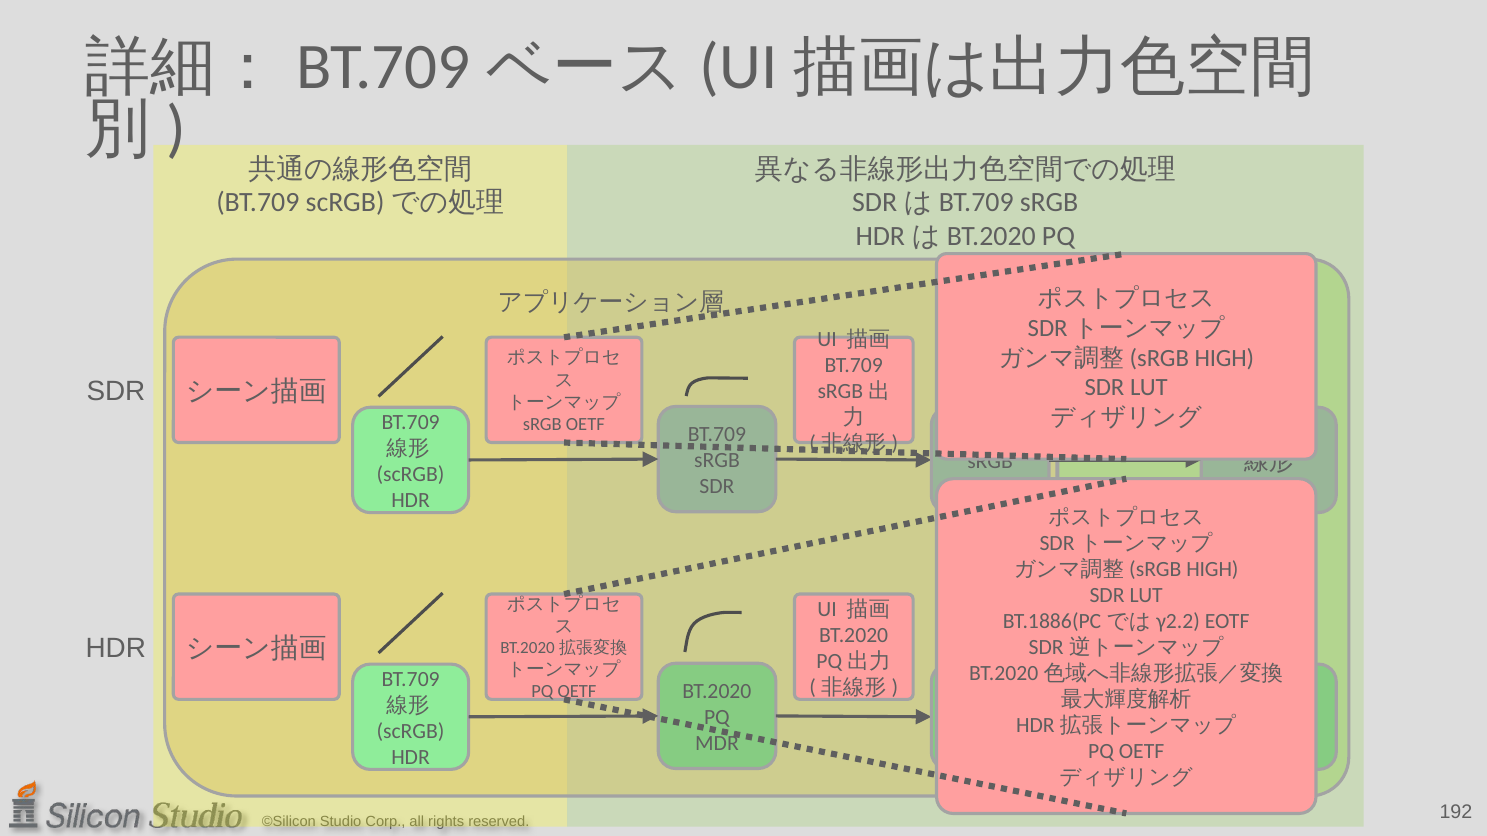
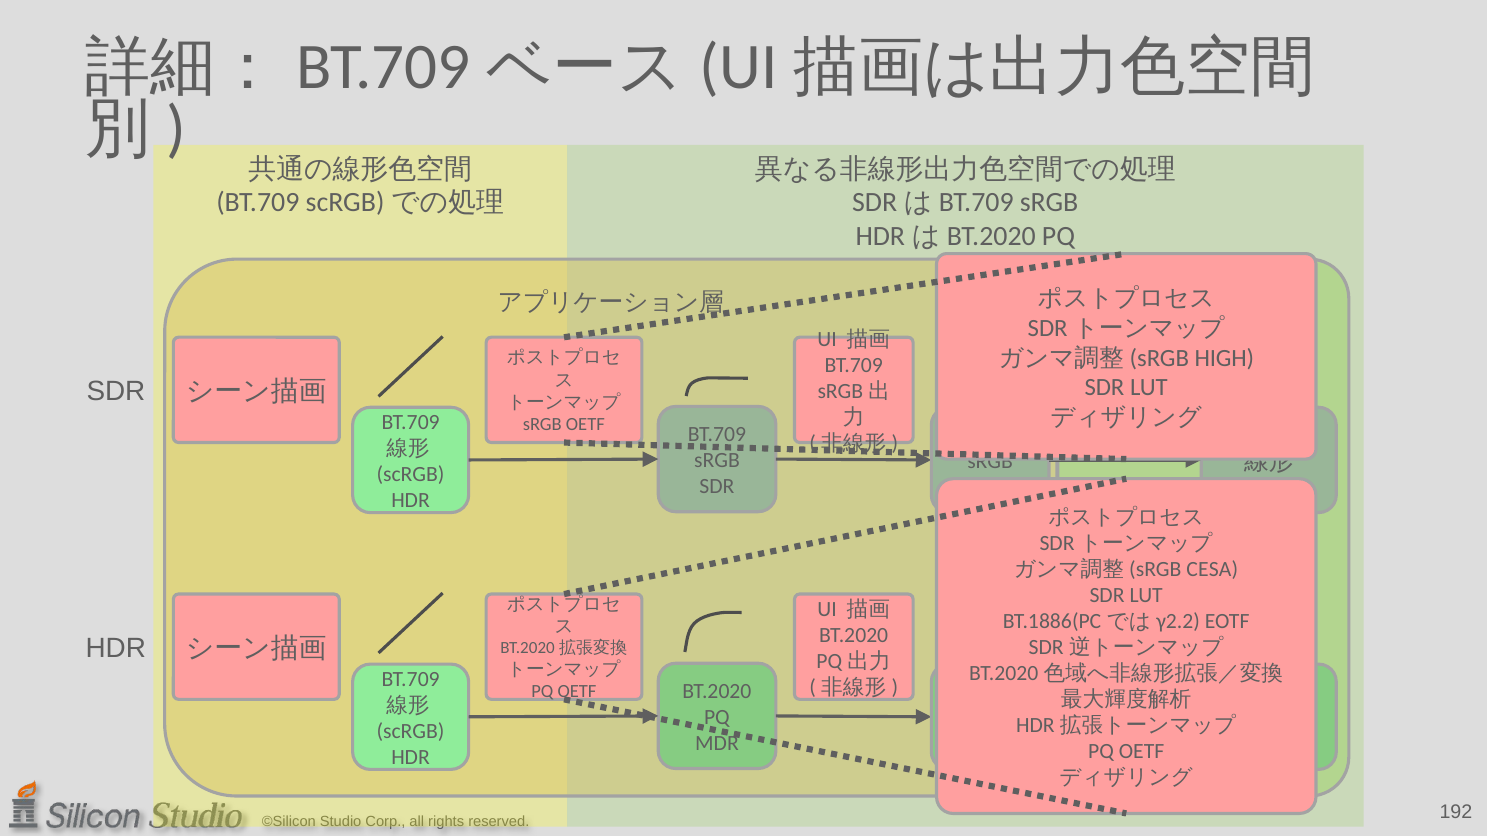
HIGH: HIGH -> CESA (1212, 570)
